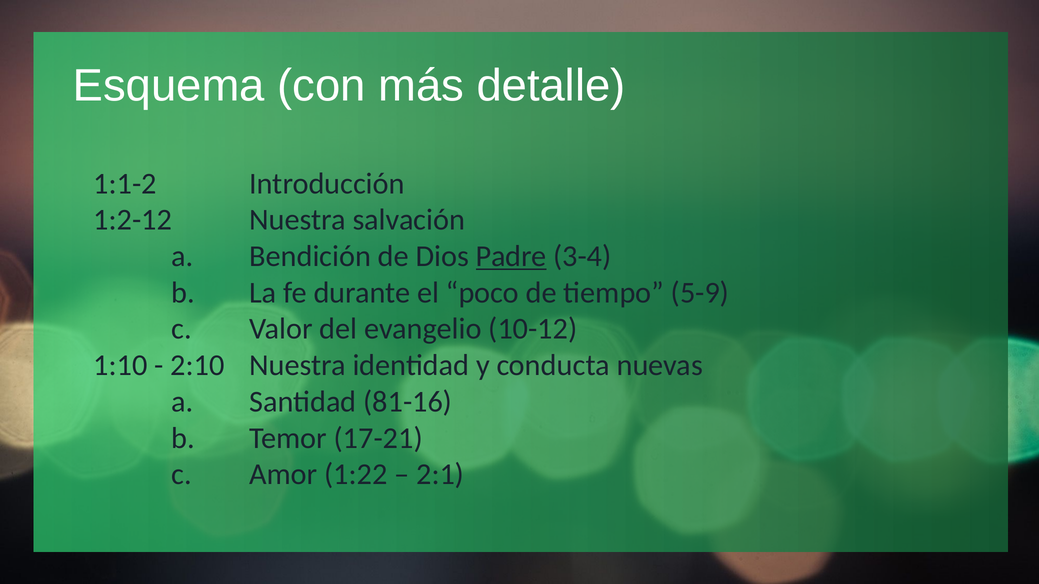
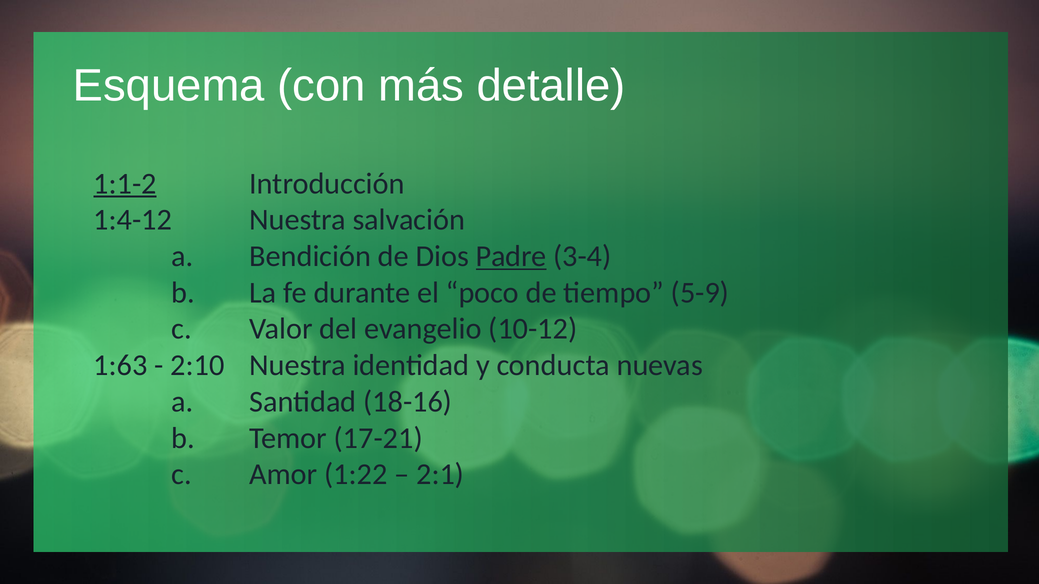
1:1-2 underline: none -> present (125, 184)
1:2-12: 1:2-12 -> 1:4-12 (133, 220)
1:10: 1:10 -> 1:63 (120, 366)
81-16: 81-16 -> 18-16 (408, 402)
